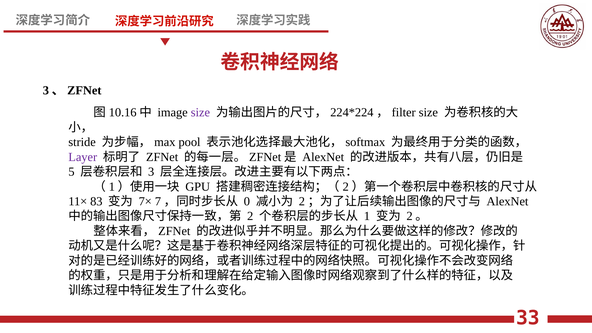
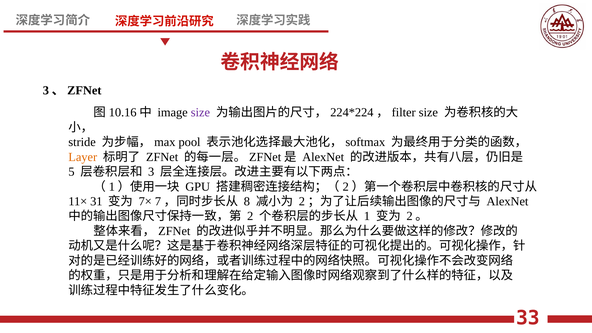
Layer colour: purple -> orange (83, 157)
83: 83 -> 31 (96, 201)
0: 0 -> 8 (247, 201)
